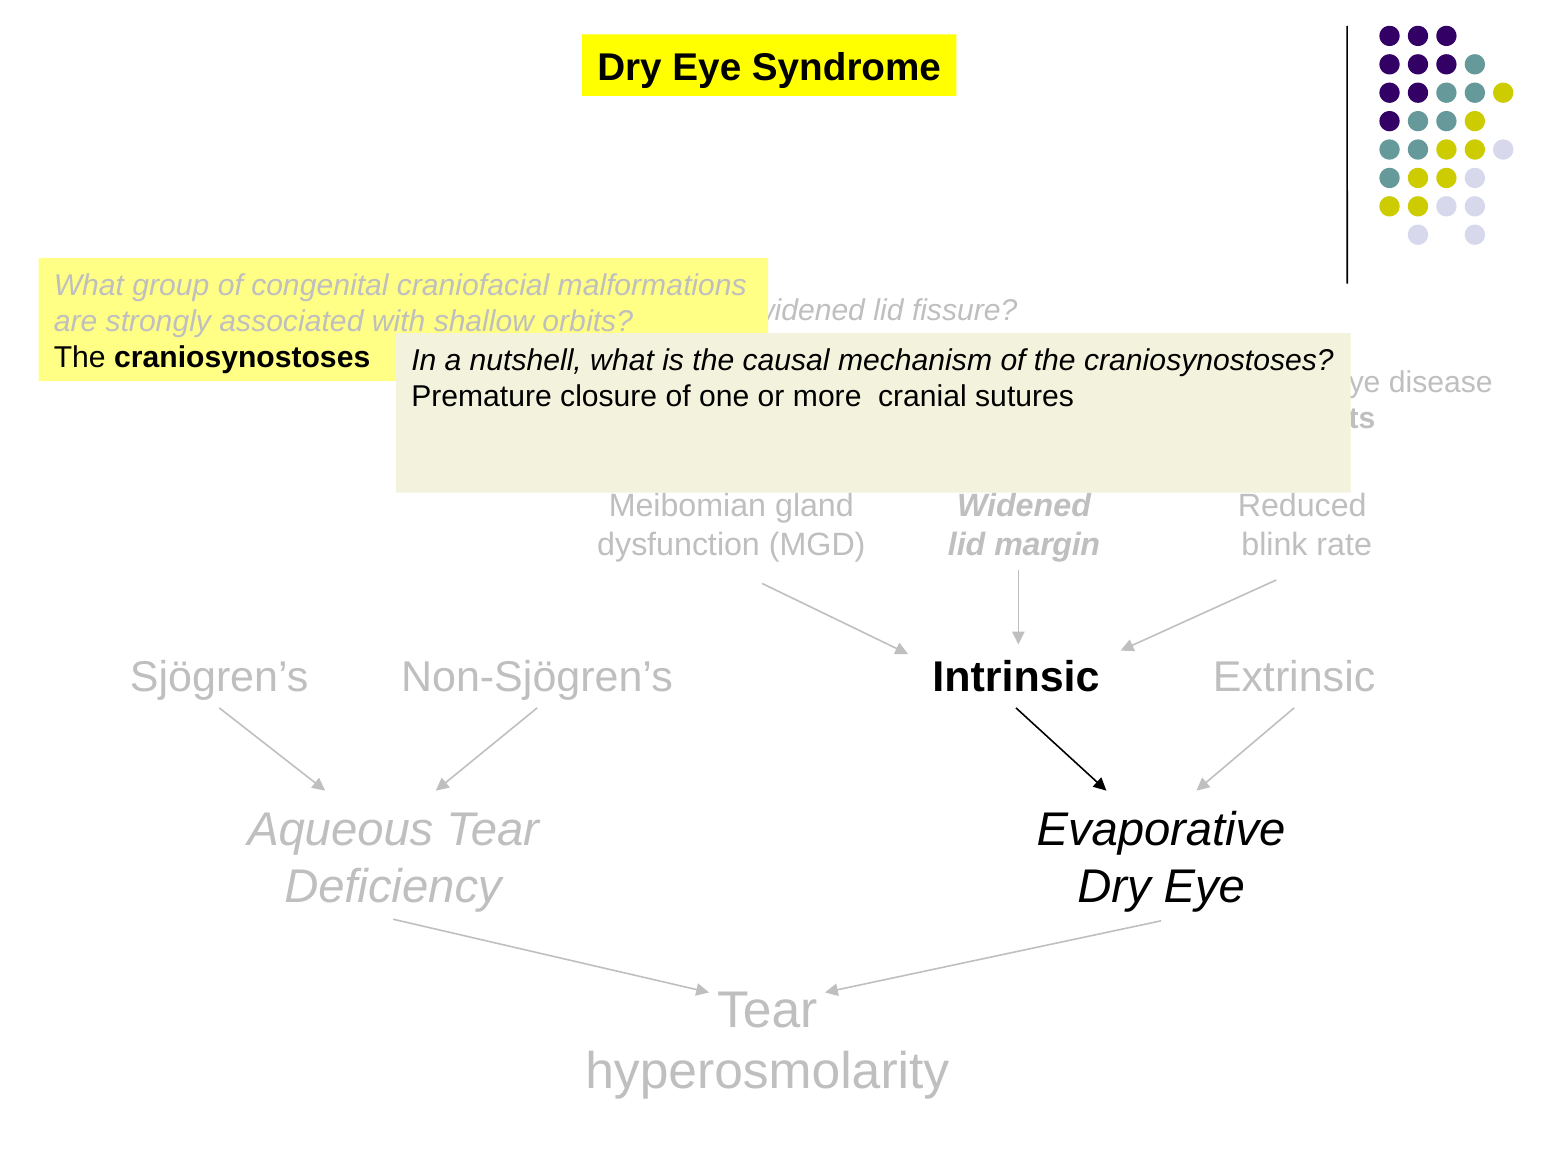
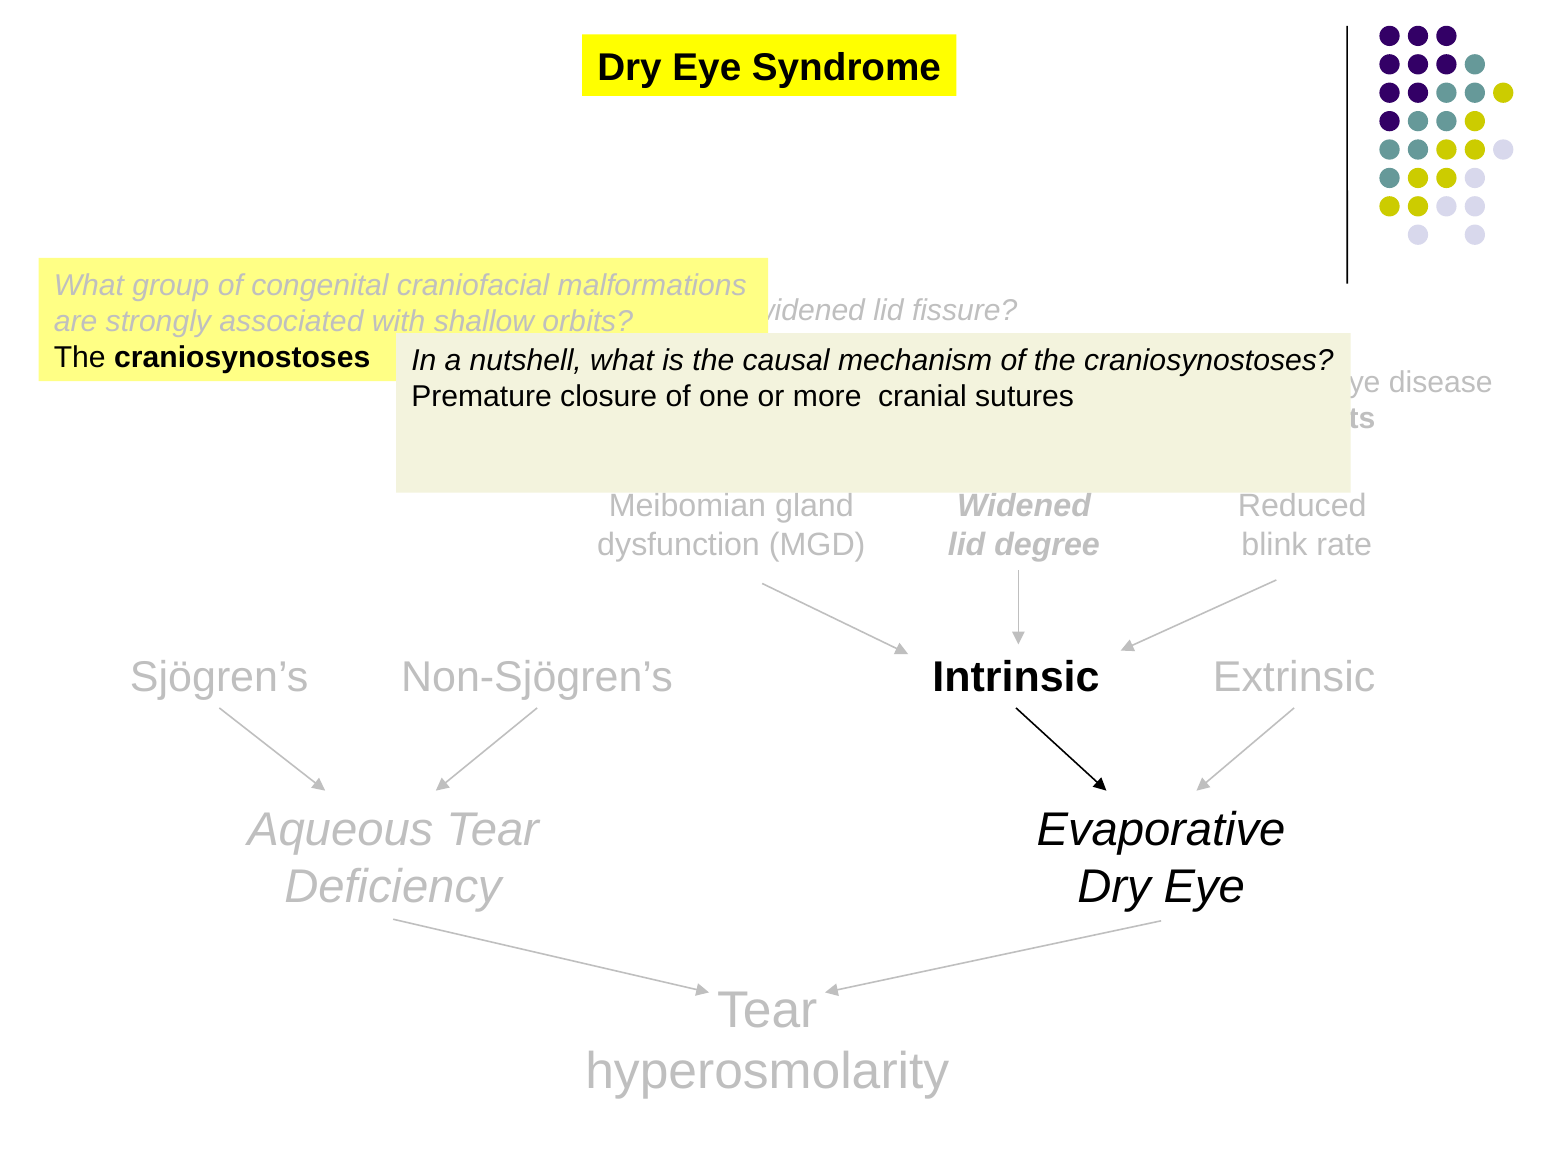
margin: margin -> degree (1047, 545)
